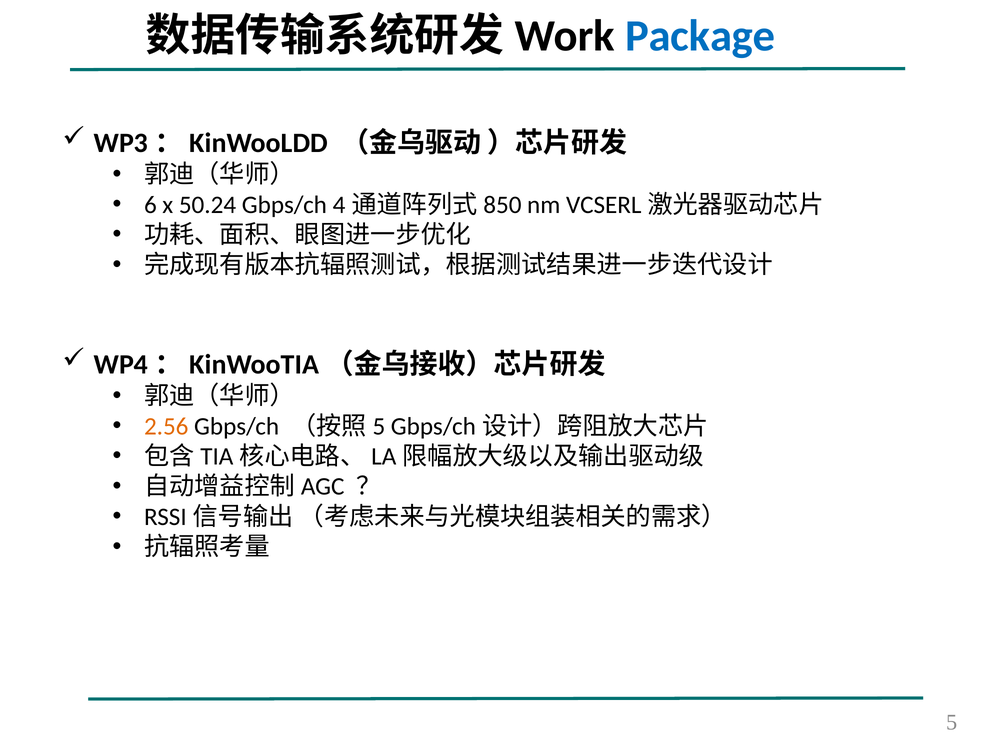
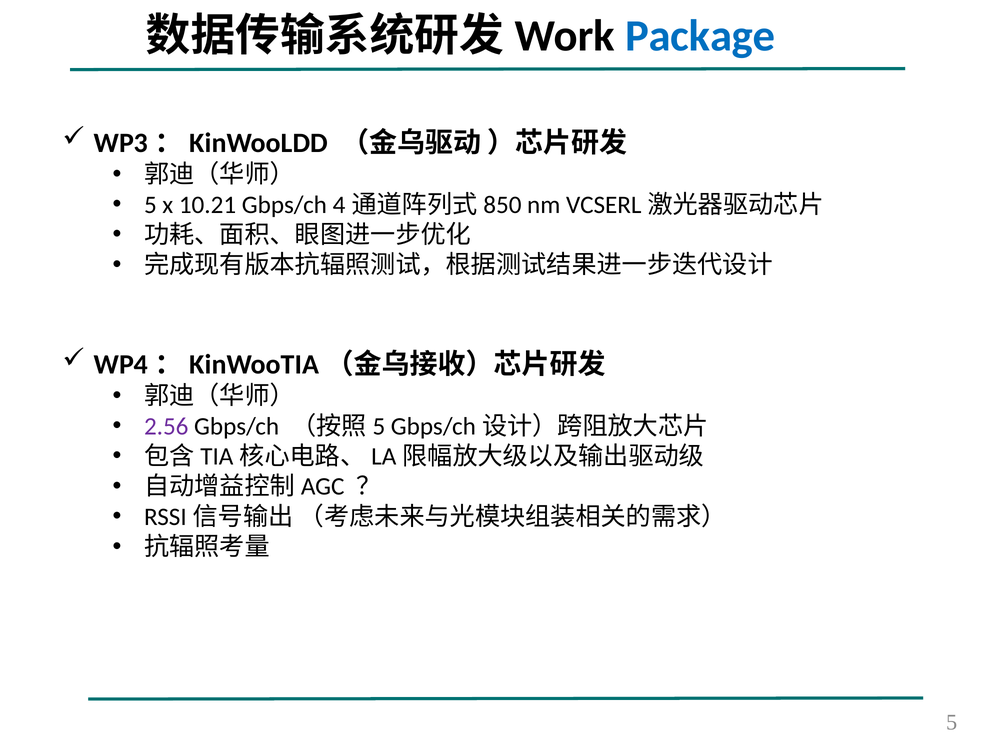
6: 6 -> 5 (150, 205)
50.24: 50.24 -> 10.21 (208, 205)
2.56 colour: orange -> purple (166, 426)
